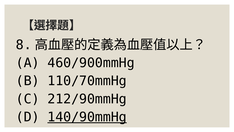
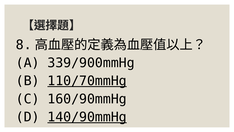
460/900mmHg: 460/900mmHg -> 339/900mmHg (91, 63)
110/70mmHg underline: none -> present (87, 81)
212/90mmHg: 212/90mmHg -> 160/90mmHg (87, 99)
